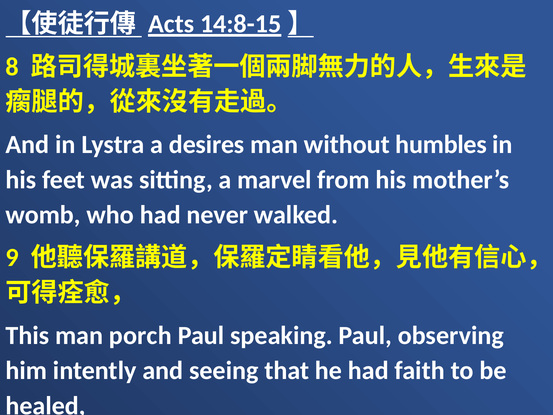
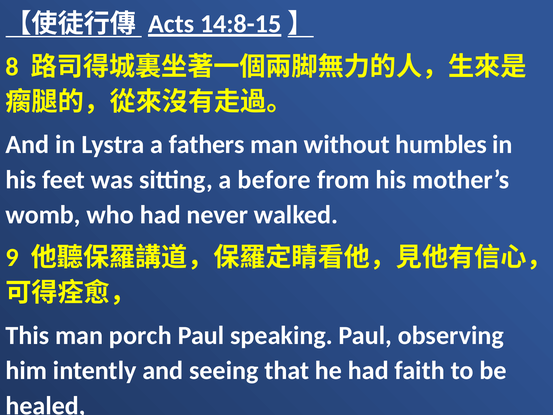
desires: desires -> fathers (207, 145)
marvel: marvel -> before (274, 180)
